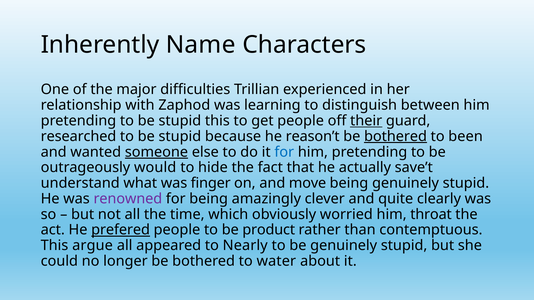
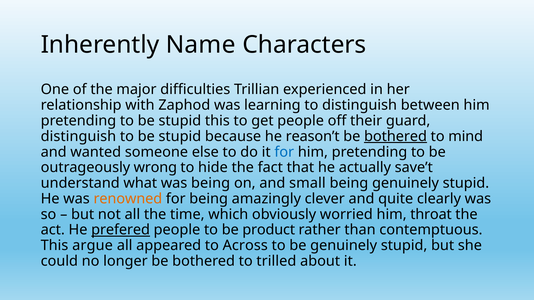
their underline: present -> none (366, 121)
researched: researched -> distinguish (78, 137)
been: been -> mind (466, 137)
someone underline: present -> none (156, 152)
would: would -> wrong (155, 168)
was finger: finger -> being (211, 183)
move: move -> small (307, 183)
renowned colour: purple -> orange (128, 199)
Nearly: Nearly -> Across (245, 246)
water: water -> trilled (276, 261)
